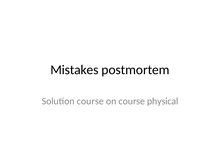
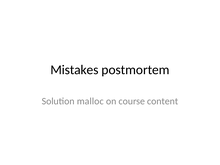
Solution course: course -> malloc (90, 101)
physical: physical -> content (163, 101)
